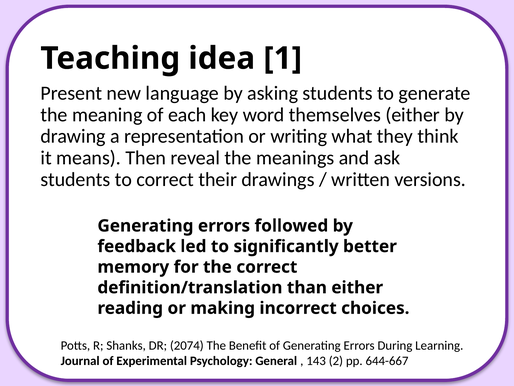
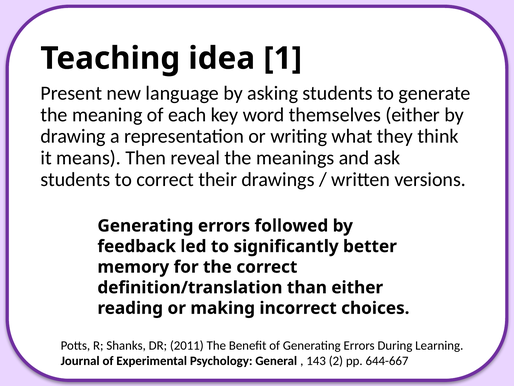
2074: 2074 -> 2011 (187, 345)
